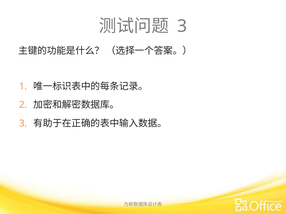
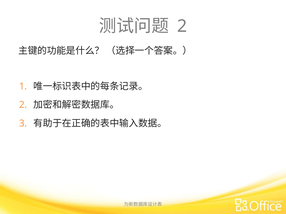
3: 3 -> 2 (182, 26)
